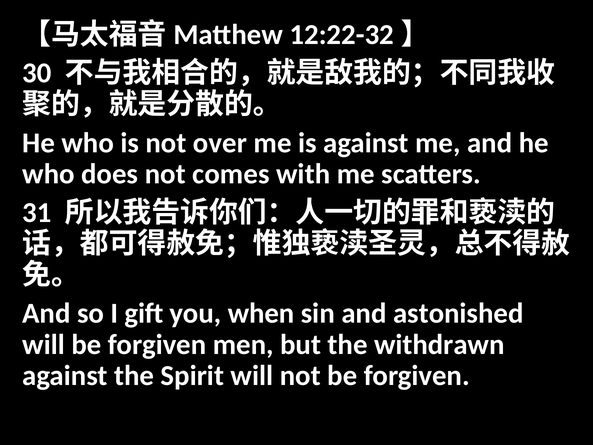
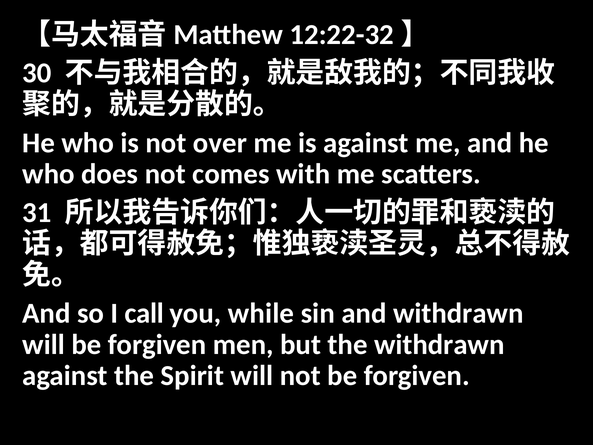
gift: gift -> call (144, 313)
when: when -> while (261, 313)
and astonished: astonished -> withdrawn (458, 313)
